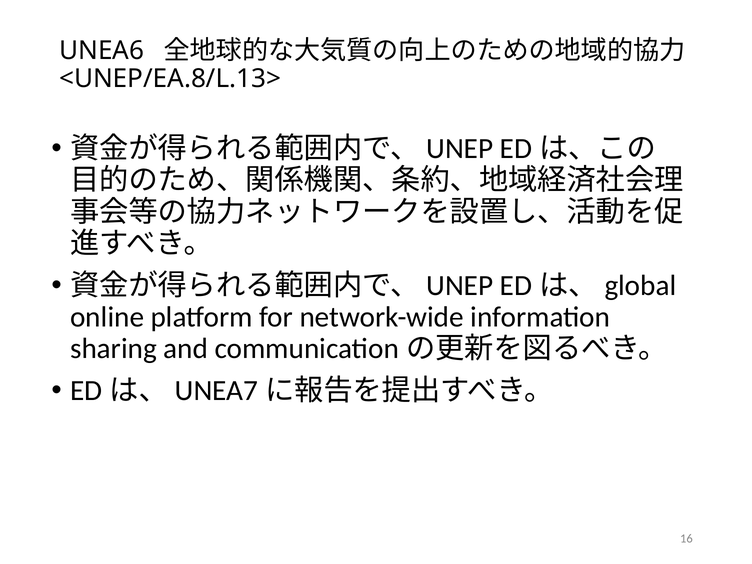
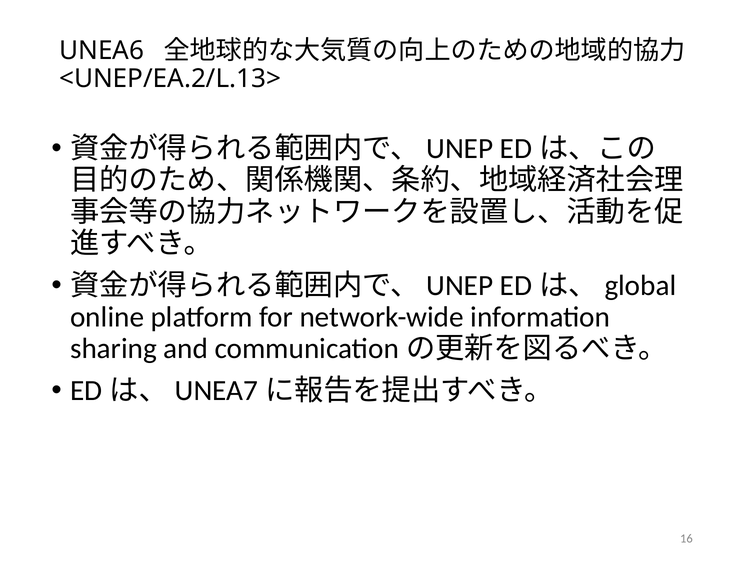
<UNEP/EA.8/L.13>: <UNEP/EA.8/L.13> -> <UNEP/EA.2/L.13> (170, 79)
